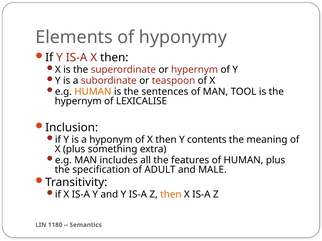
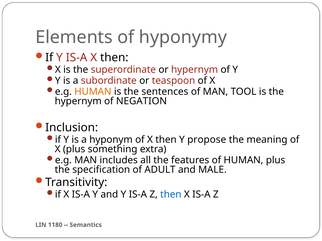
LEXICALISE: LEXICALISE -> NEGATION (141, 101)
contents: contents -> propose (207, 140)
then colour: orange -> blue (171, 195)
